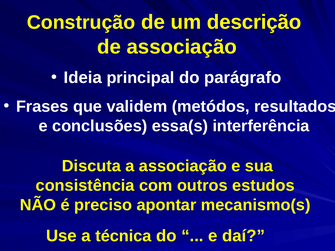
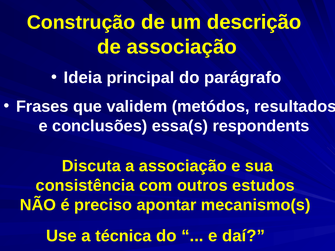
interferência: interferência -> respondents (261, 126)
